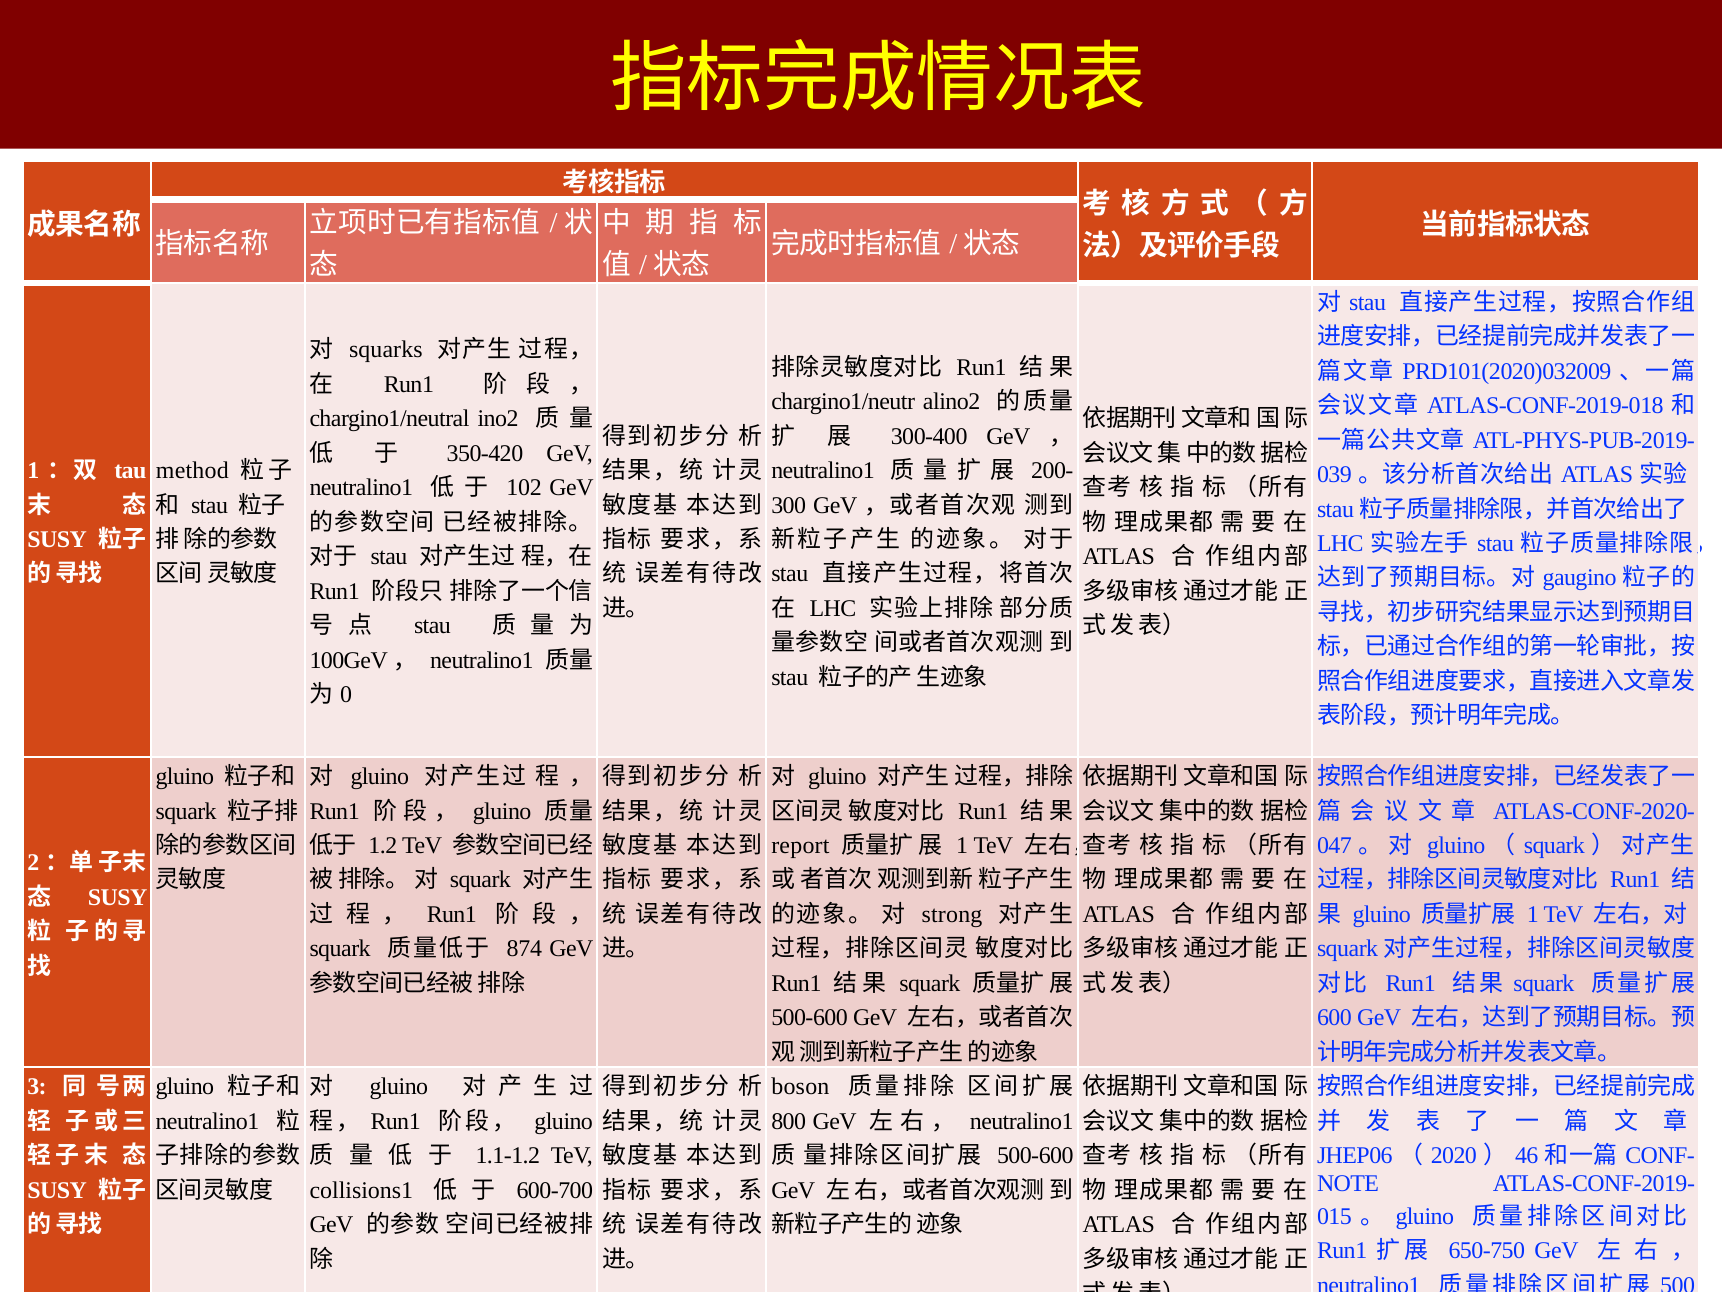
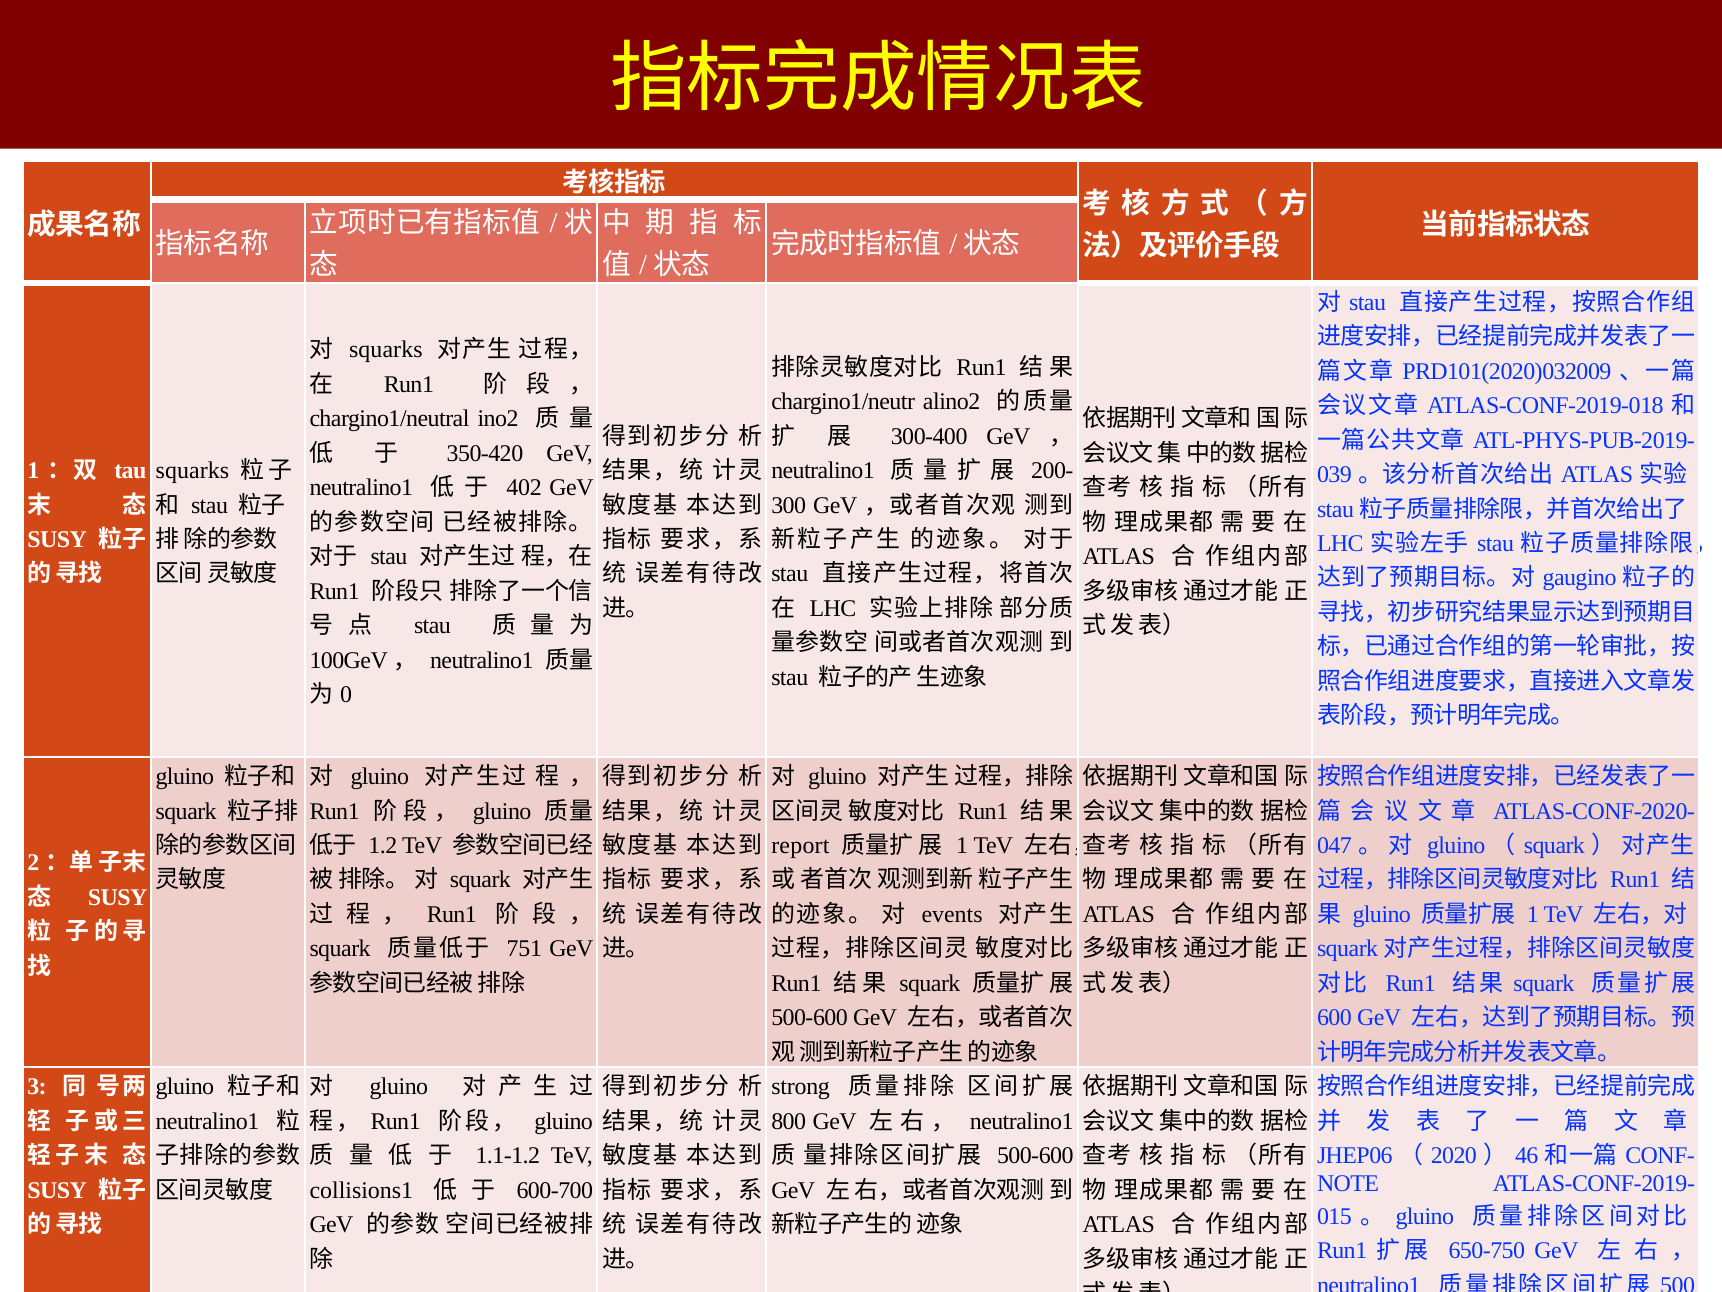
method: method -> squarks (192, 470)
102: 102 -> 402 (524, 488)
strong: strong -> events (952, 914)
874: 874 -> 751 (524, 949)
boson: boson -> strong (801, 1086)
